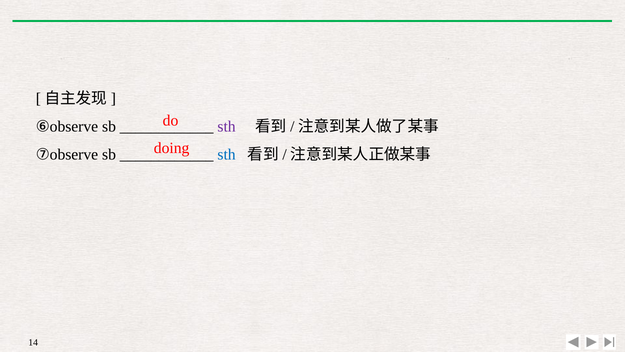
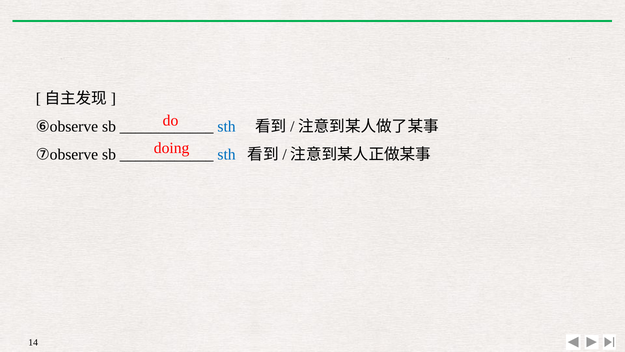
sth colour: purple -> blue (227, 126)
